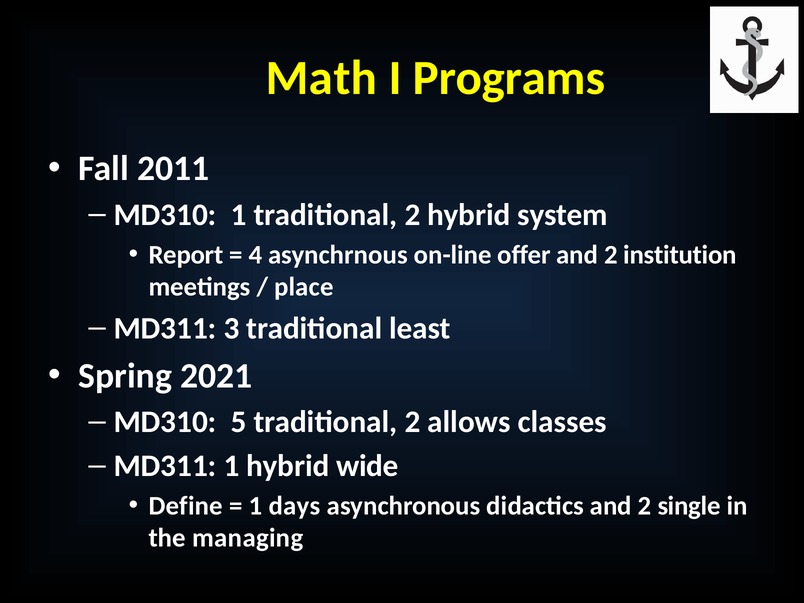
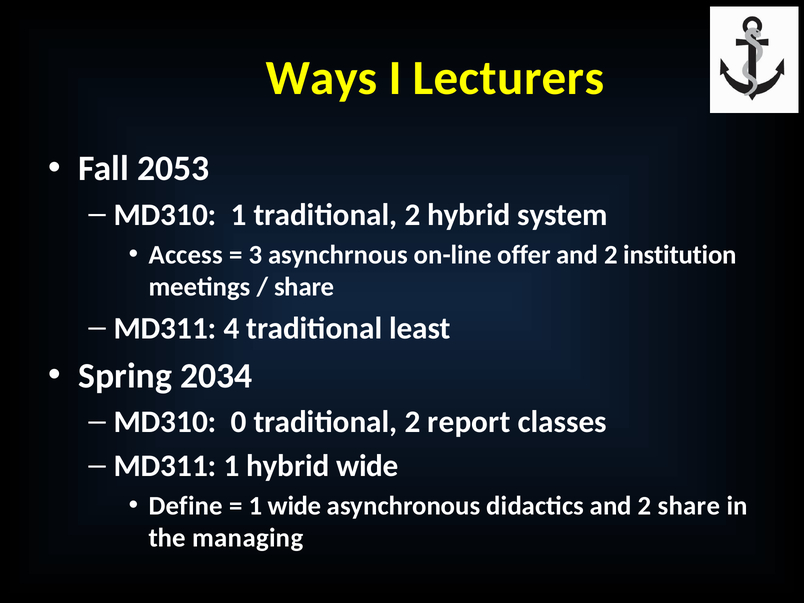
Math: Math -> Ways (322, 78)
Programs: Programs -> Lecturers (509, 78)
2011: 2011 -> 2053 (173, 169)
Report: Report -> Access (186, 255)
4: 4 -> 3 (255, 255)
place: place -> share (304, 287)
3: 3 -> 4 (231, 328)
2021: 2021 -> 2034 (216, 376)
5: 5 -> 0 (239, 422)
allows: allows -> report (469, 422)
1 days: days -> wide (295, 506)
2 single: single -> share (689, 506)
